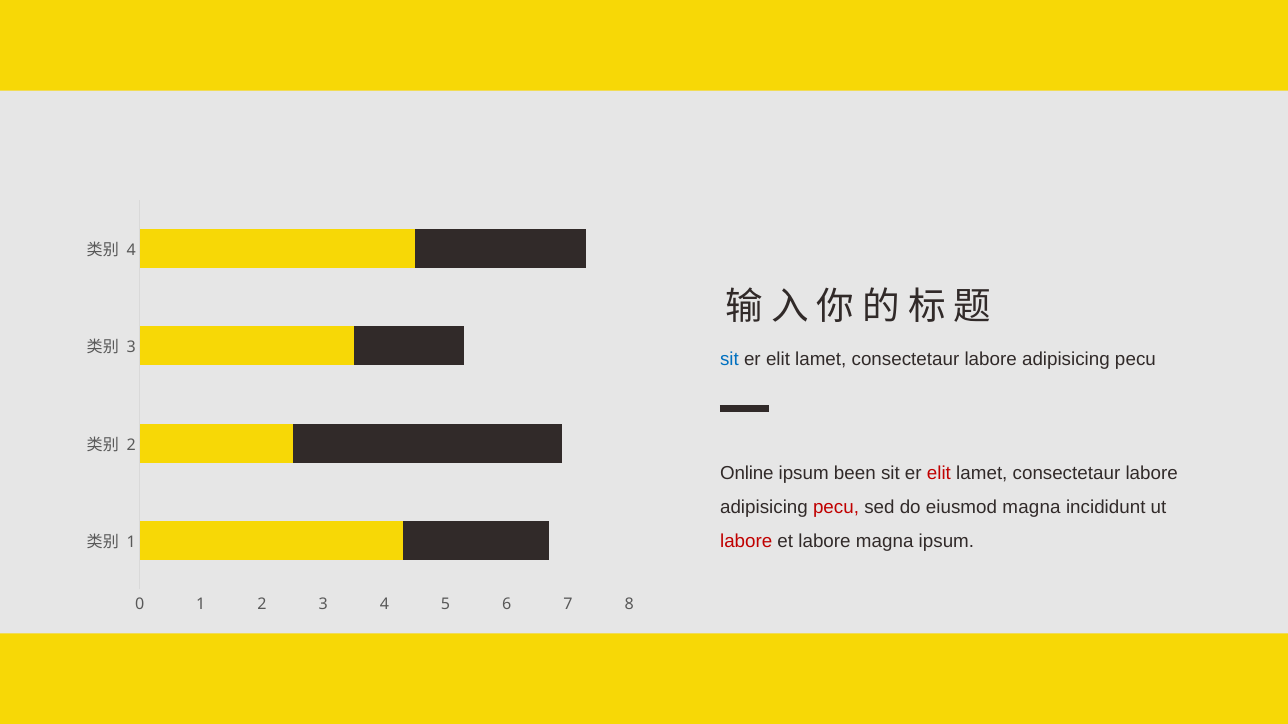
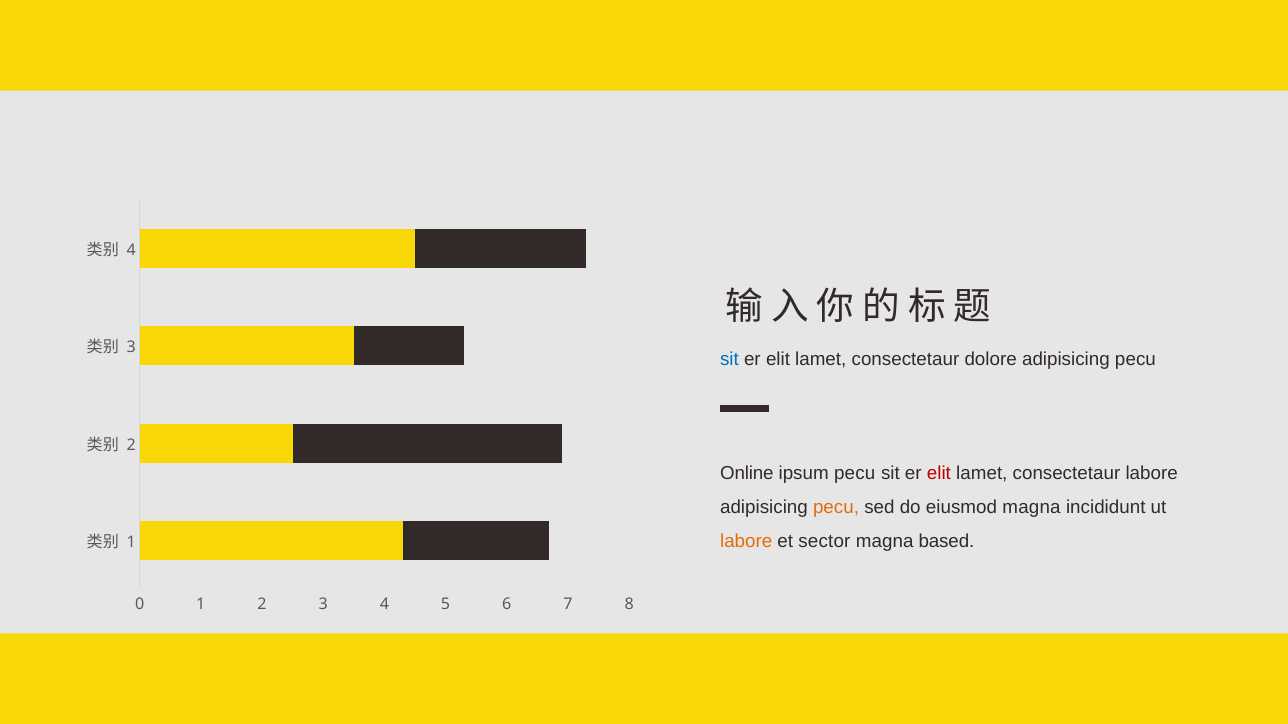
labore: labore -> dolore (991, 359)
ipsum been: been -> pecu (855, 474)
pecu colour: red -> orange (836, 508)
labore colour: red -> orange (746, 541)
et labore: labore -> sector (824, 541)
magna ipsum: ipsum -> based (946, 541)
